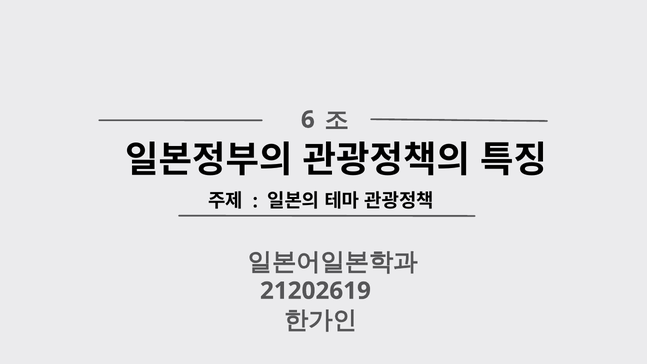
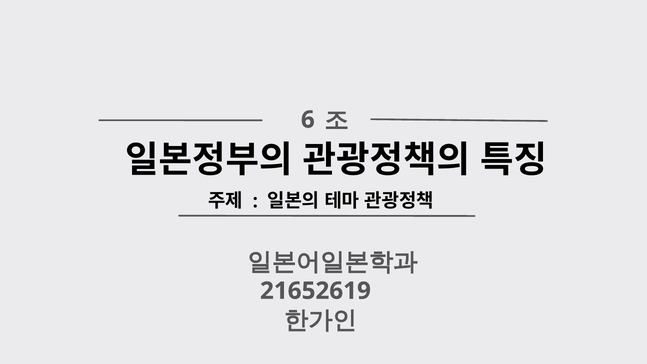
21202619: 21202619 -> 21652619 (315, 291)
